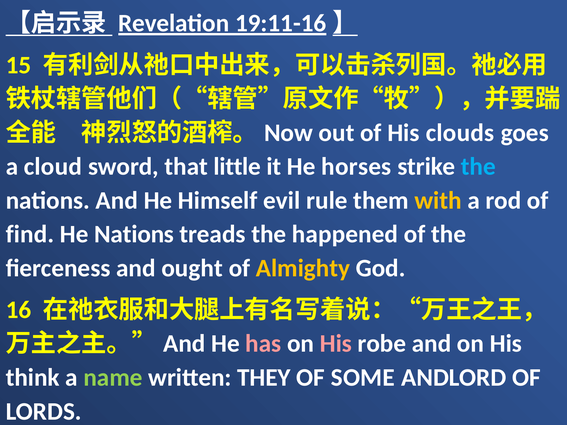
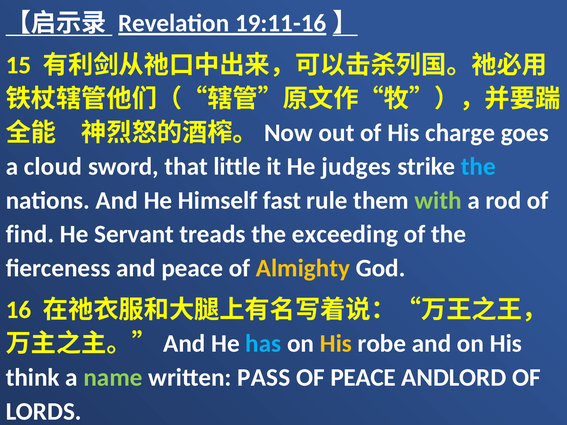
clouds: clouds -> charge (460, 133)
horses: horses -> judges (356, 167)
evil: evil -> fast (282, 201)
with colour: yellow -> light green (438, 201)
He Nations: Nations -> Servant (134, 234)
happened: happened -> exceeding (345, 234)
and ought: ought -> peace (192, 268)
has colour: pink -> light blue (263, 344)
His colour: pink -> yellow (336, 344)
THEY: THEY -> PASS (264, 378)
OF SOME: SOME -> PEACE (363, 378)
